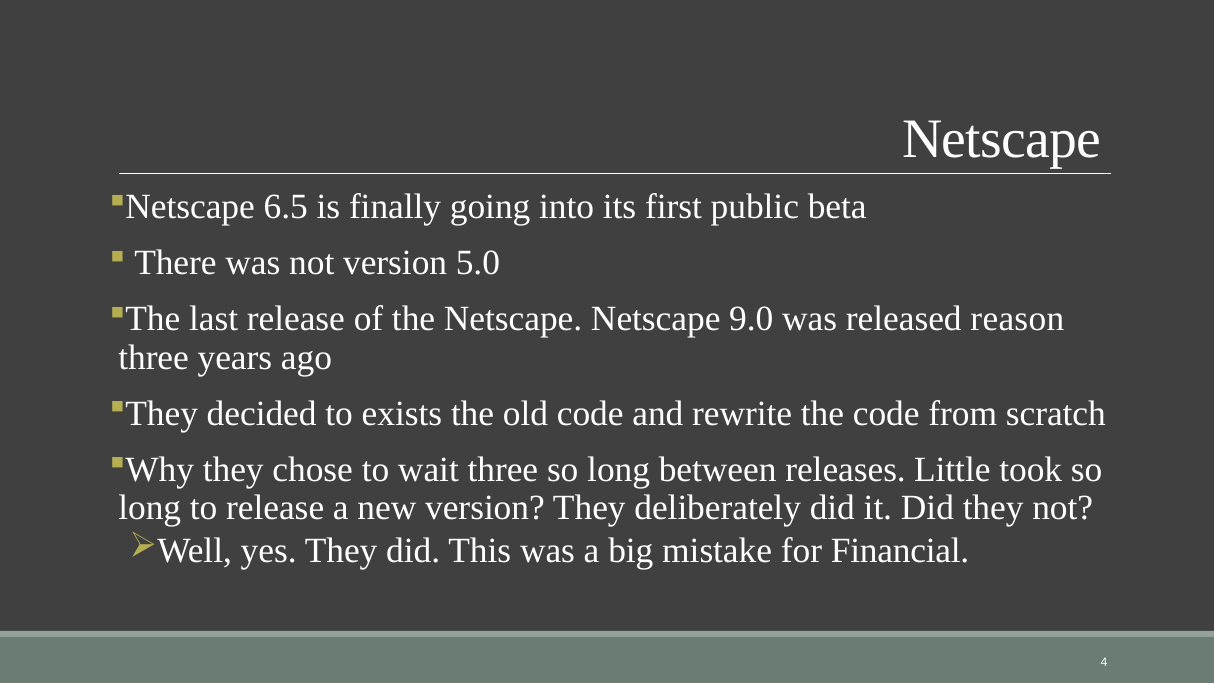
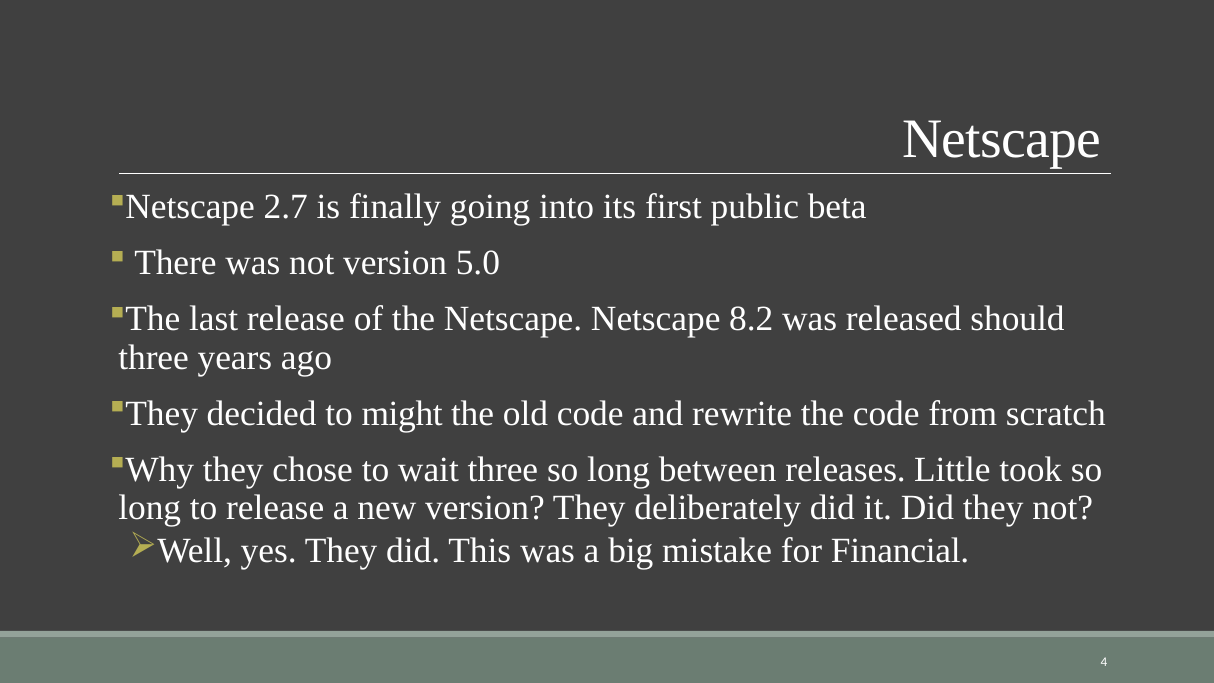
6.5: 6.5 -> 2.7 (286, 207)
9.0: 9.0 -> 8.2 (751, 319)
reason: reason -> should (1018, 319)
exists: exists -> might (402, 413)
